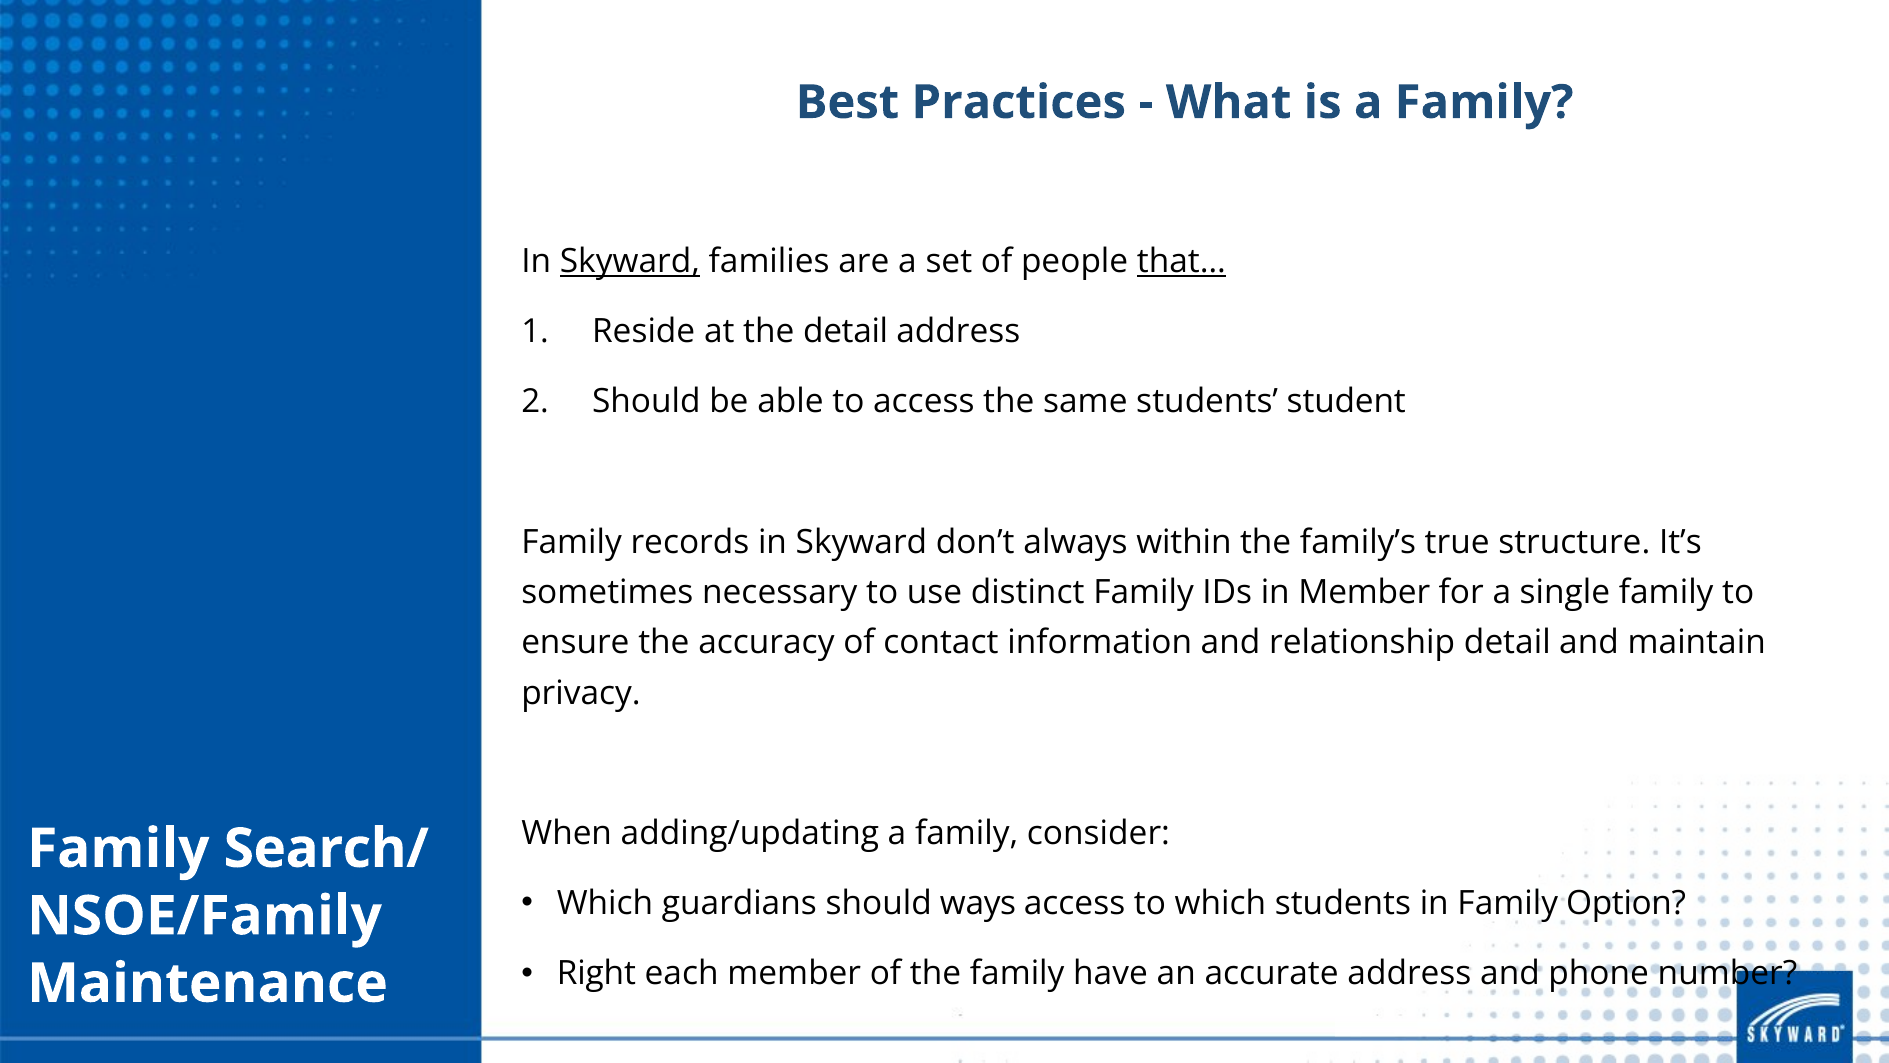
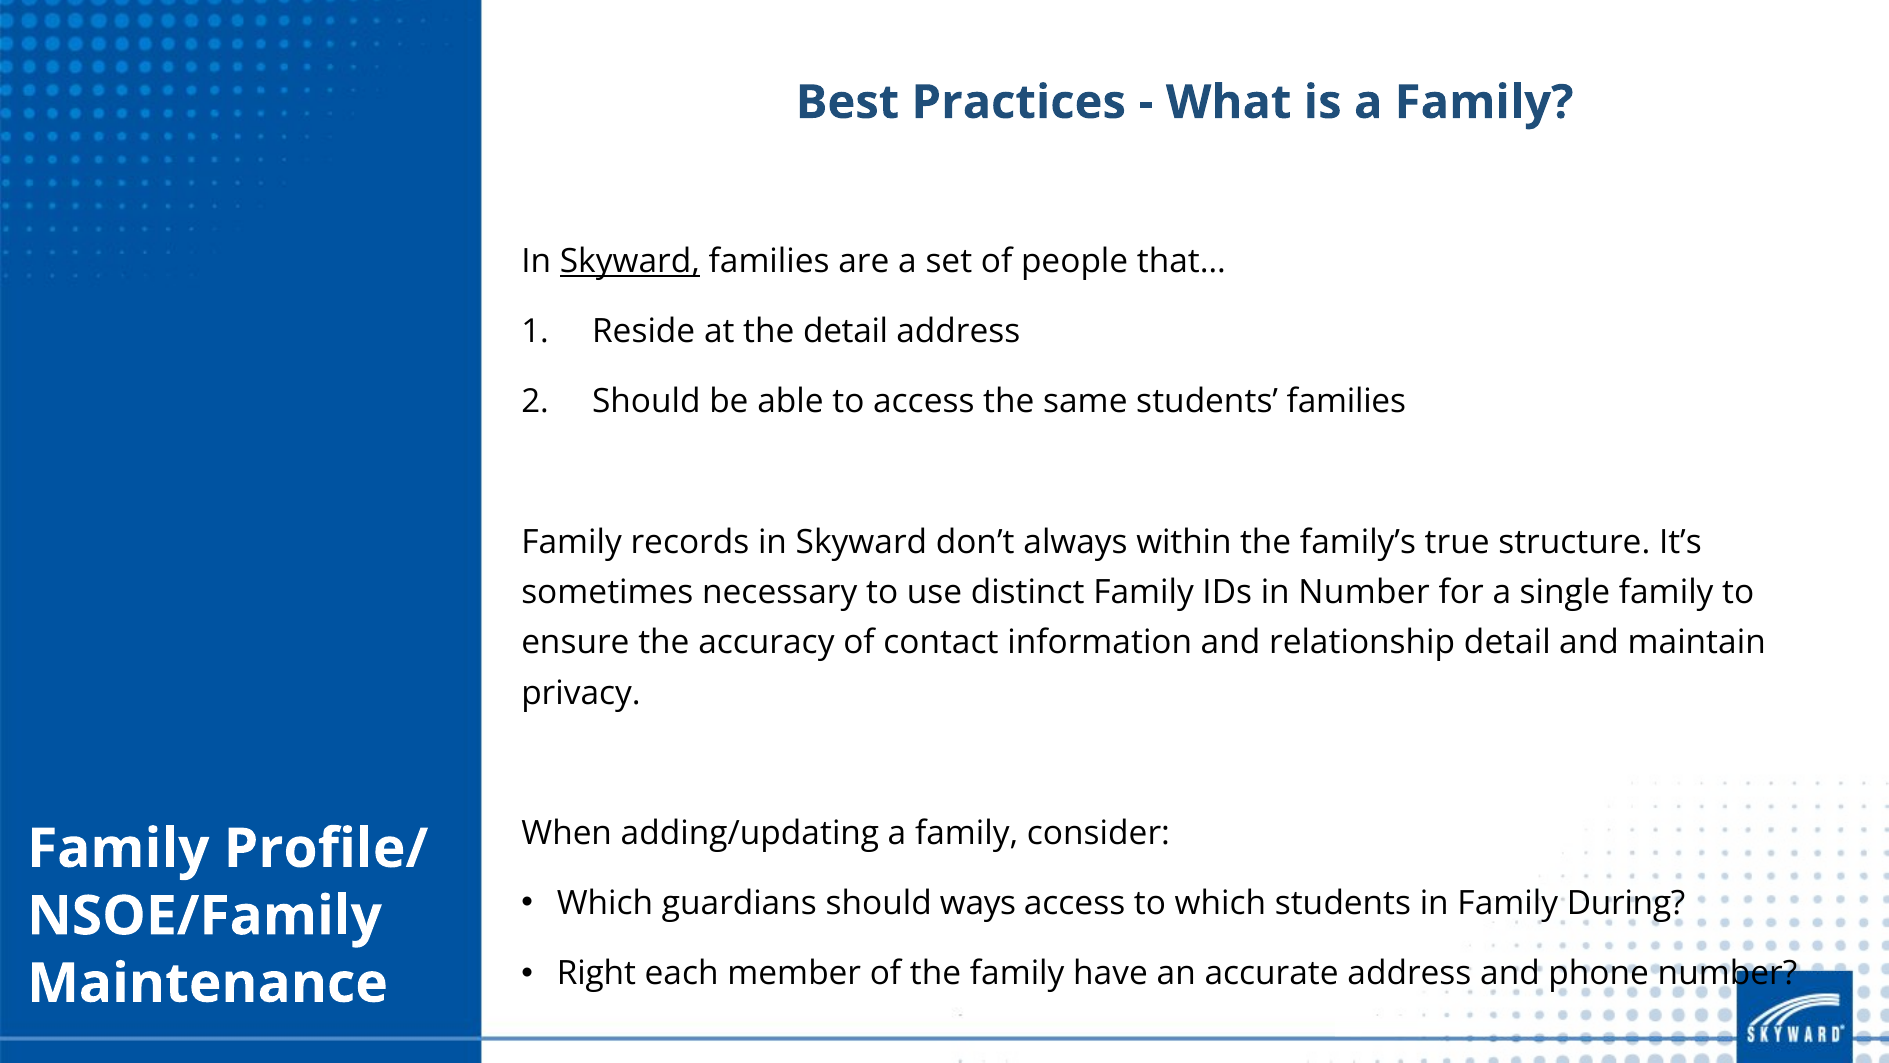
that… underline: present -> none (1181, 262)
students student: student -> families (1346, 402)
in Member: Member -> Number (1364, 592)
Search/: Search/ -> Profile/ (326, 848)
Option: Option -> During (1626, 903)
